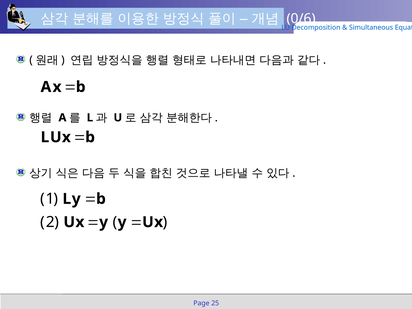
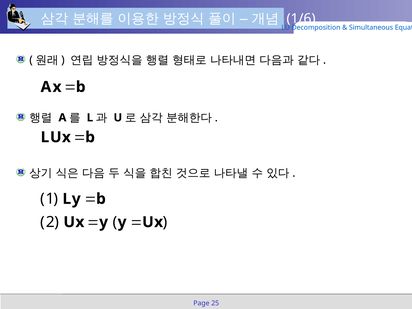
0/6: 0/6 -> 1/6 (301, 19)
